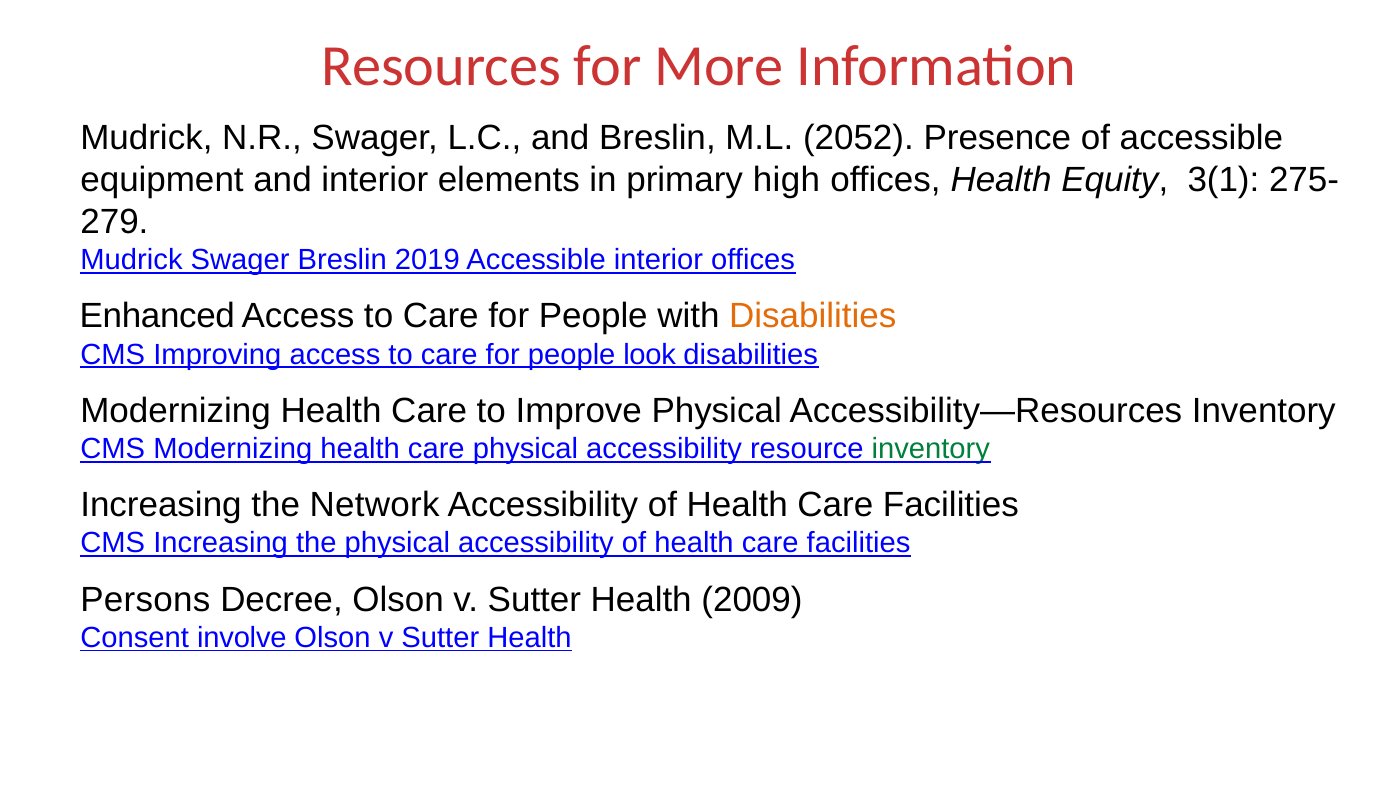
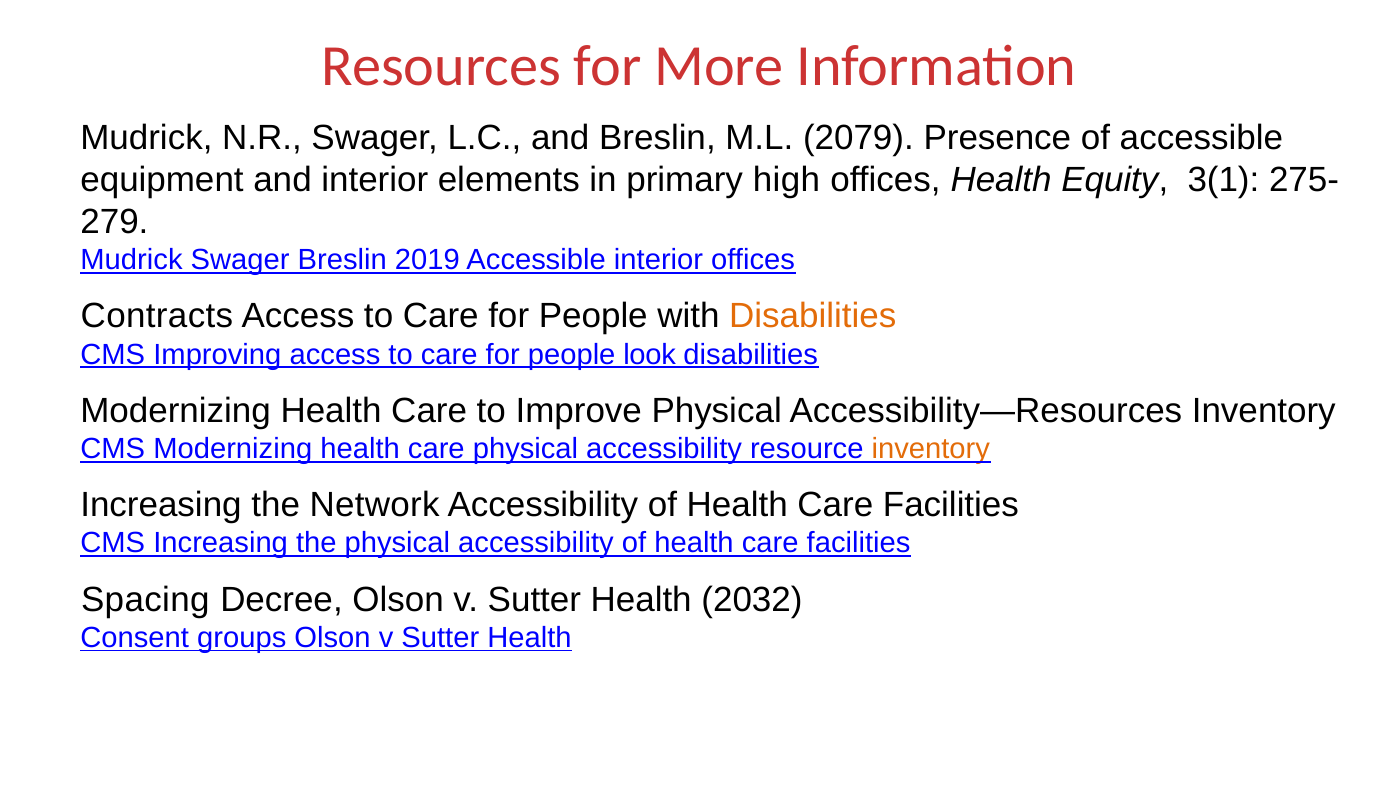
2052: 2052 -> 2079 (858, 138)
Enhanced: Enhanced -> Contracts (157, 316)
inventory colour: green -> orange (931, 449)
Persons: Persons -> Spacing (145, 600)
2009: 2009 -> 2032 (752, 600)
involve: involve -> groups (242, 638)
